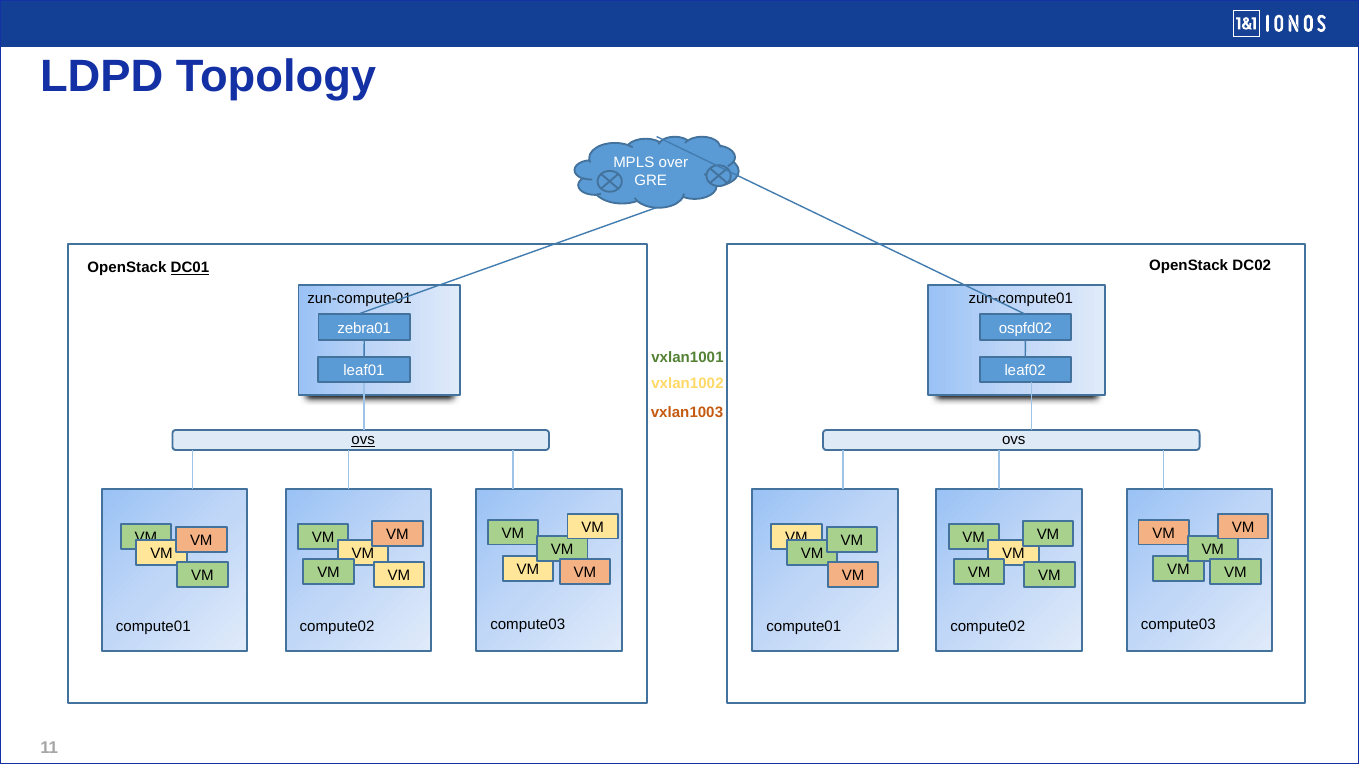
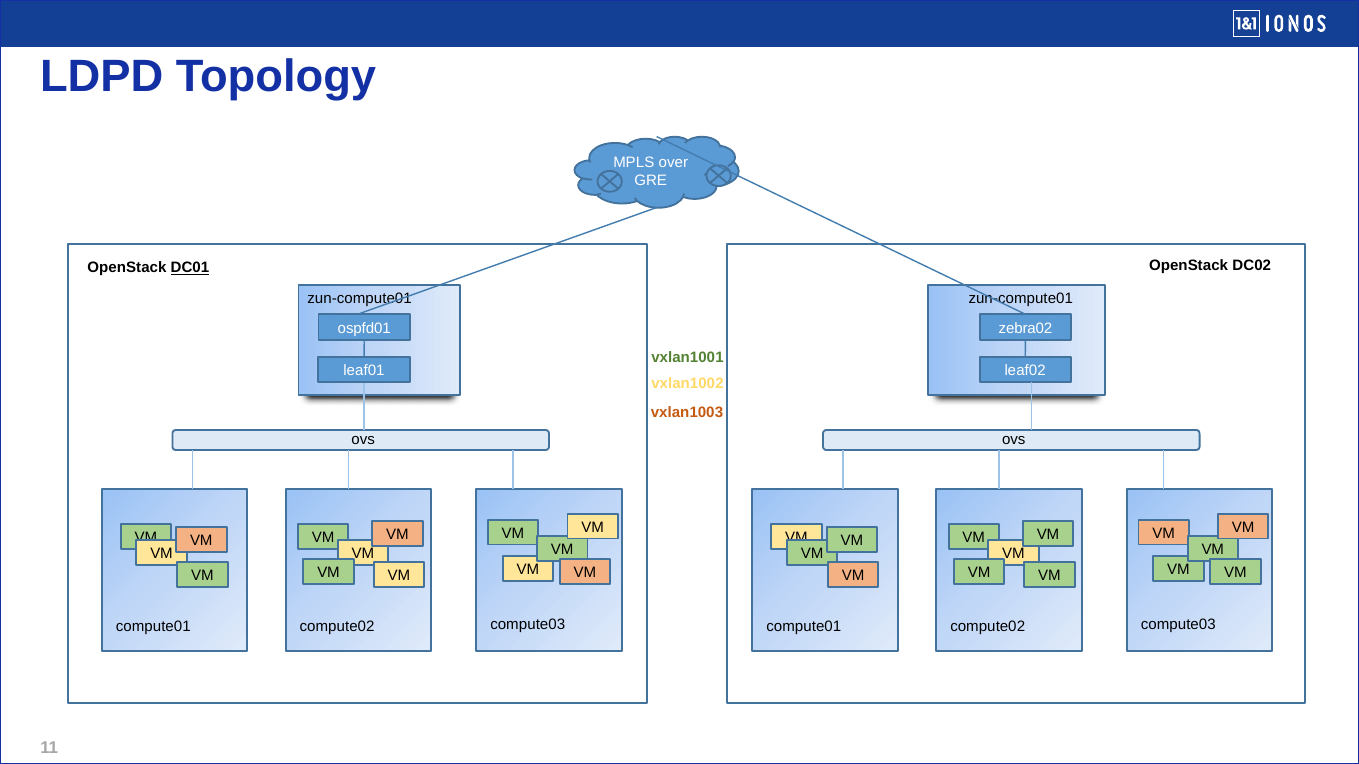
zebra01: zebra01 -> ospfd01 (364, 328)
ospfd02: ospfd02 -> zebra02 (1025, 328)
ovs underline: present -> none (363, 440)
